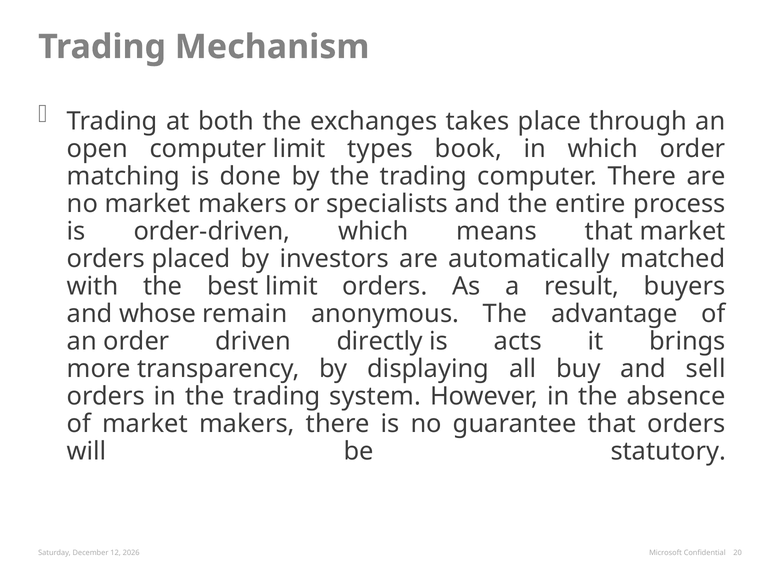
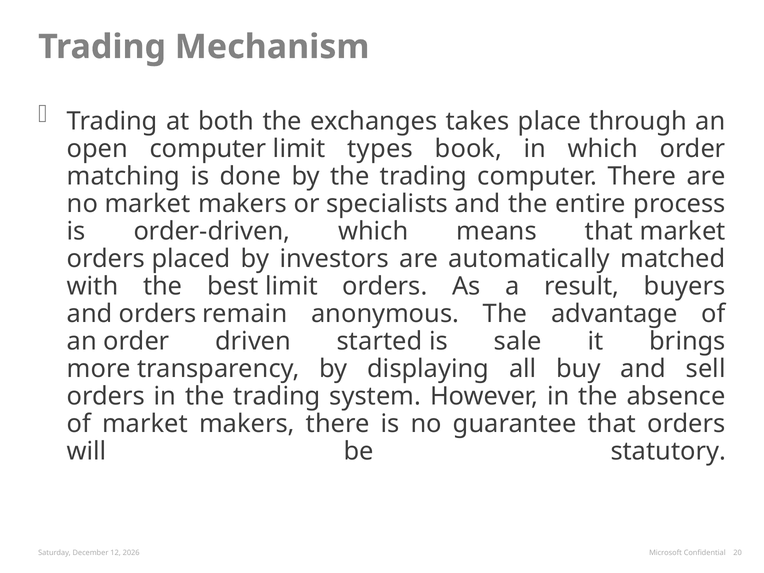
and whose: whose -> orders (158, 314)
directly: directly -> started (380, 341)
acts: acts -> sale (518, 341)
